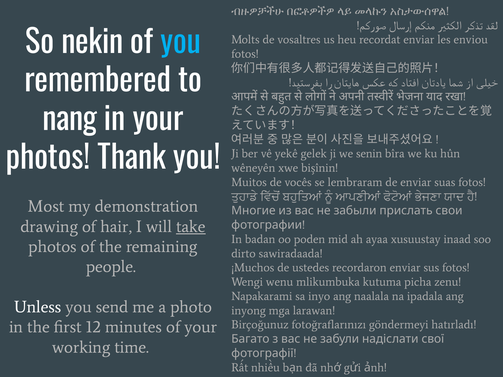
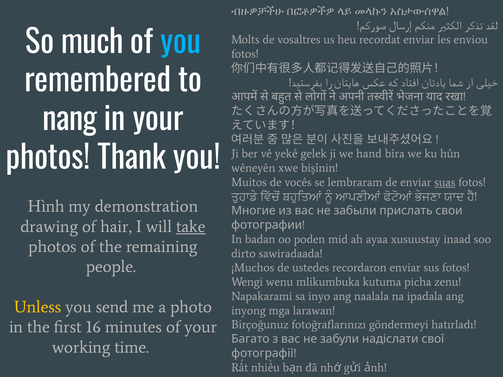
nekin: nekin -> much (92, 42)
senin: senin -> hand (369, 154)
suas underline: none -> present (445, 182)
Most: Most -> Hình (46, 207)
Unless colour: white -> yellow (38, 307)
12: 12 -> 16 (93, 327)
